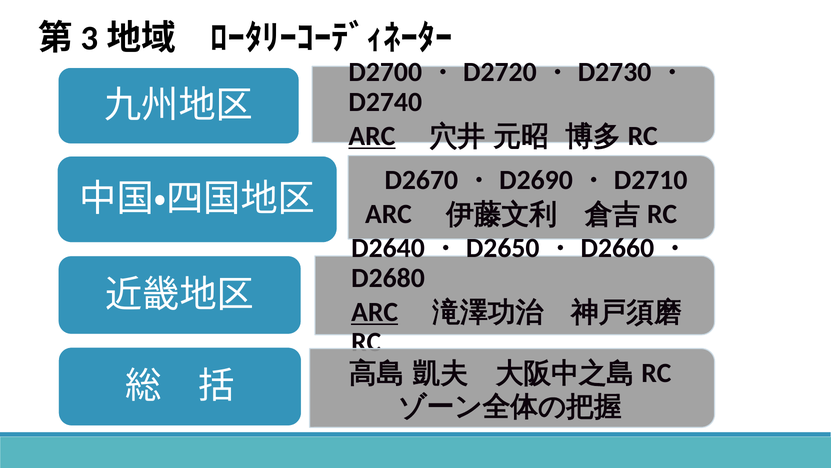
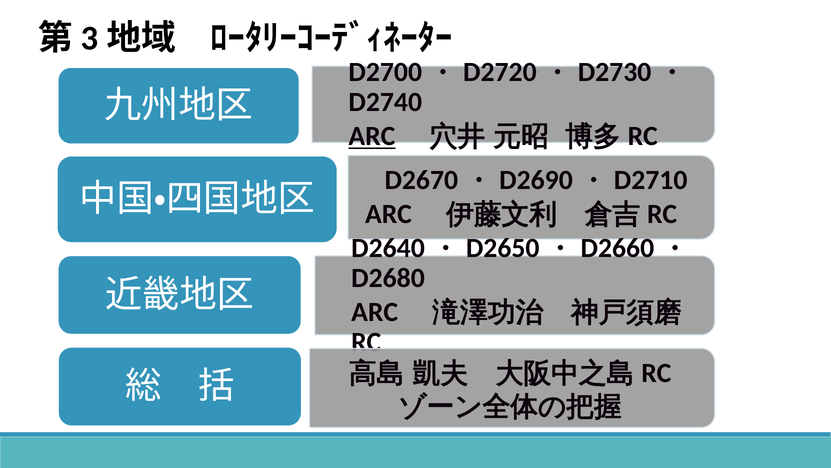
ARC underline: present -> none (375, 312)
